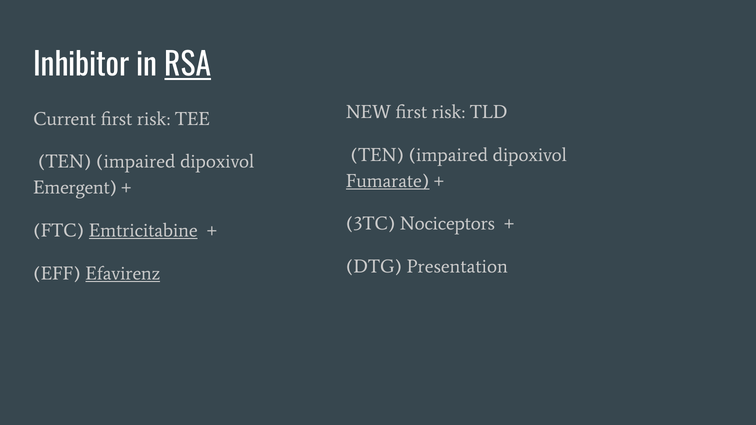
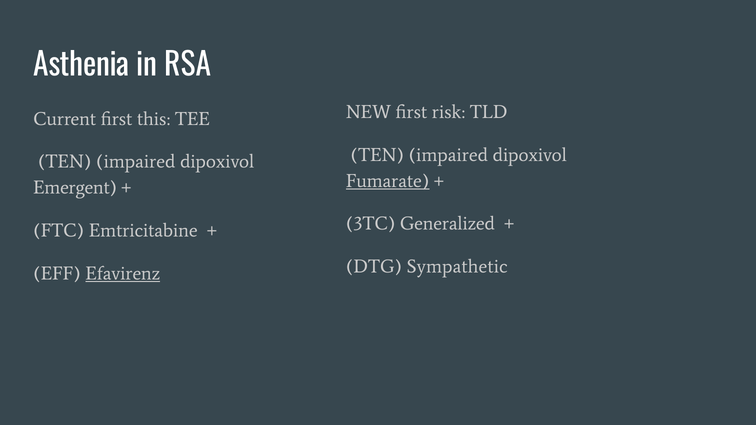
Inhibitor: Inhibitor -> Asthenia (81, 65)
RSA underline: present -> none (188, 65)
Current first risk: risk -> this (154, 119)
Nociceptors: Nociceptors -> Generalized (447, 224)
Emtricitabine underline: present -> none (143, 231)
Presentation: Presentation -> Sympathetic (457, 267)
